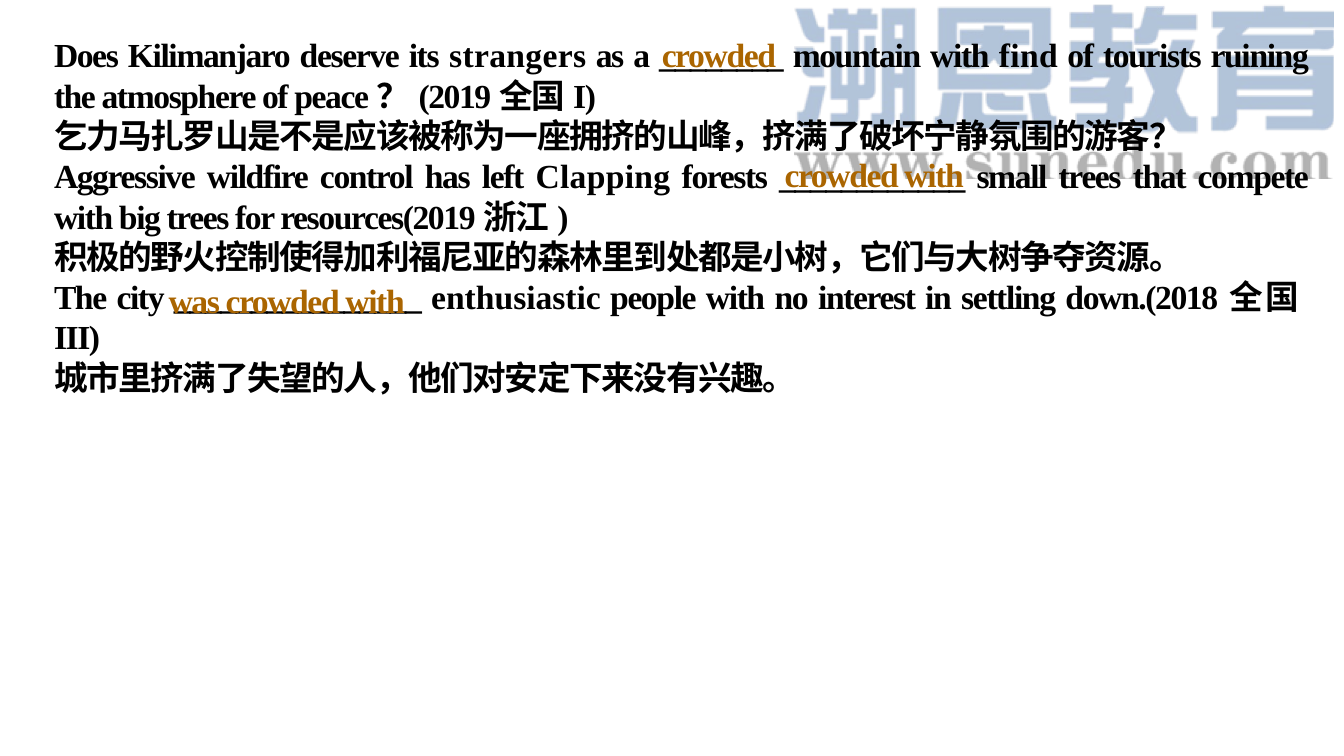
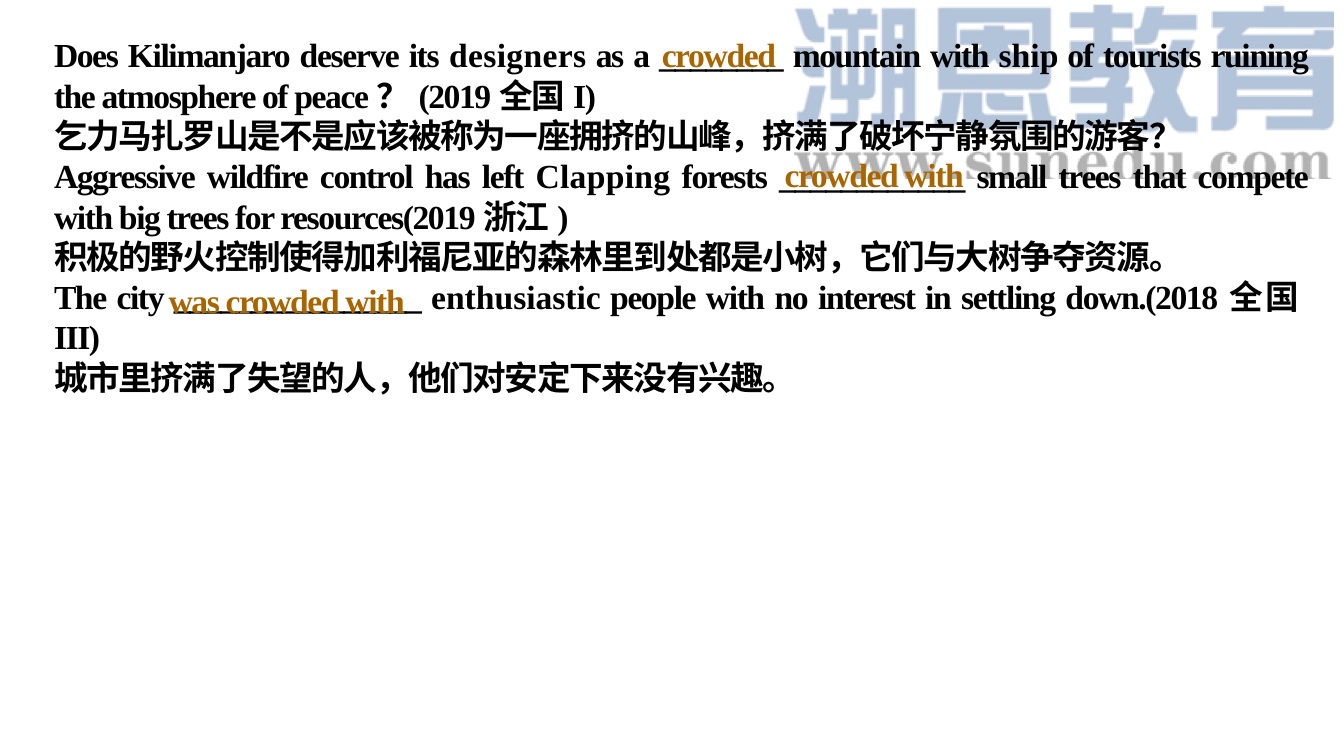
strangers: strangers -> designers (518, 57)
find: find -> ship (1029, 57)
